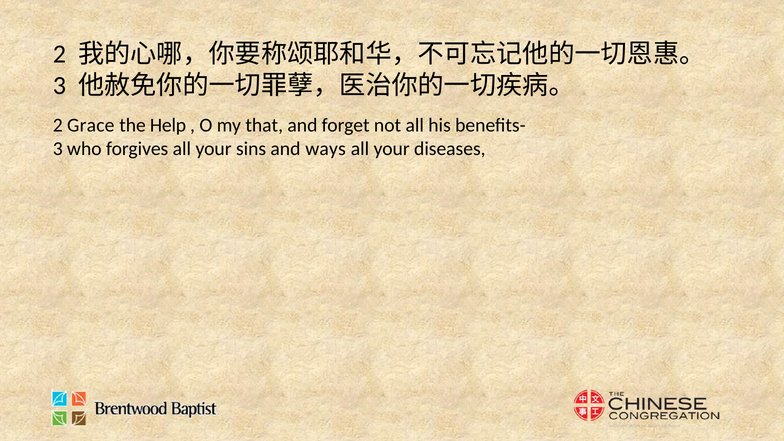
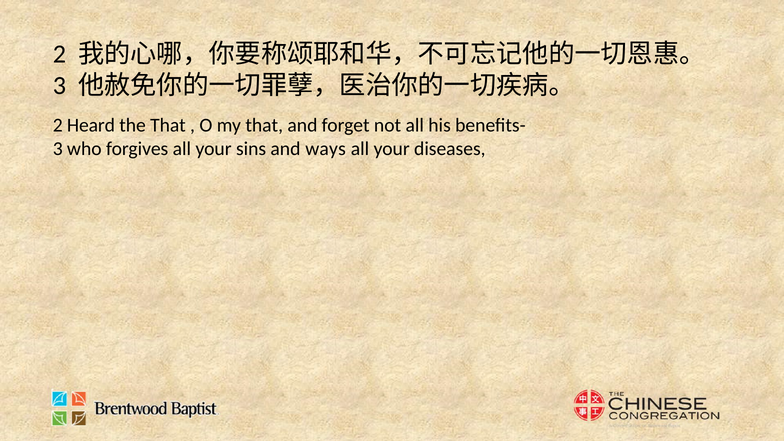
Grace: Grace -> Heard (91, 125)
the Help: Help -> That (168, 125)
